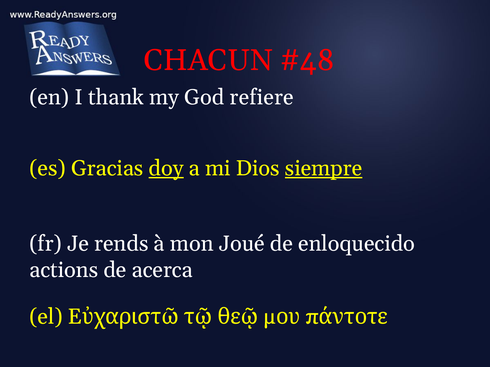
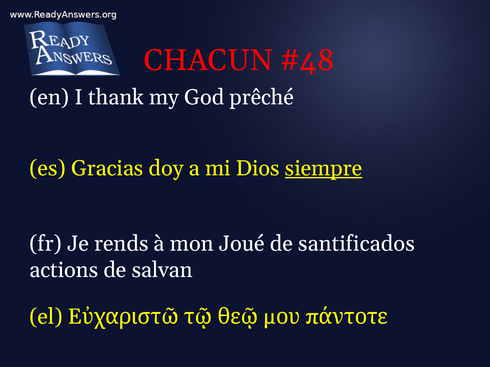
refiere: refiere -> prêché (262, 98)
doy underline: present -> none (166, 169)
enloquecido: enloquecido -> santificados (356, 244)
acerca: acerca -> salvan (162, 270)
